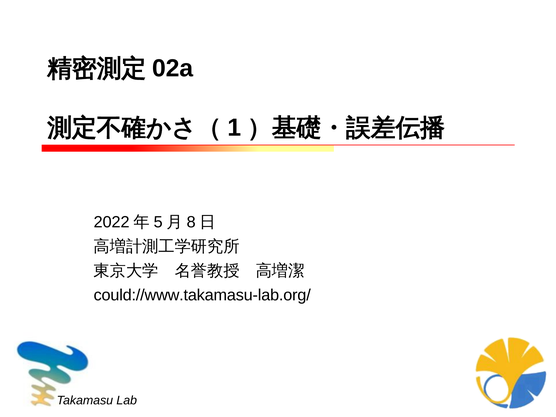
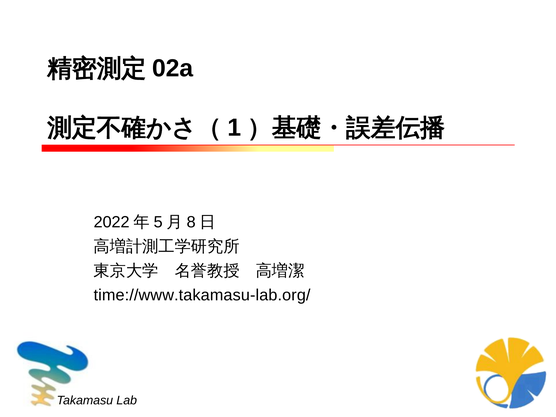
could://www.takamasu-lab.org/: could://www.takamasu-lab.org/ -> time://www.takamasu-lab.org/ (202, 295)
